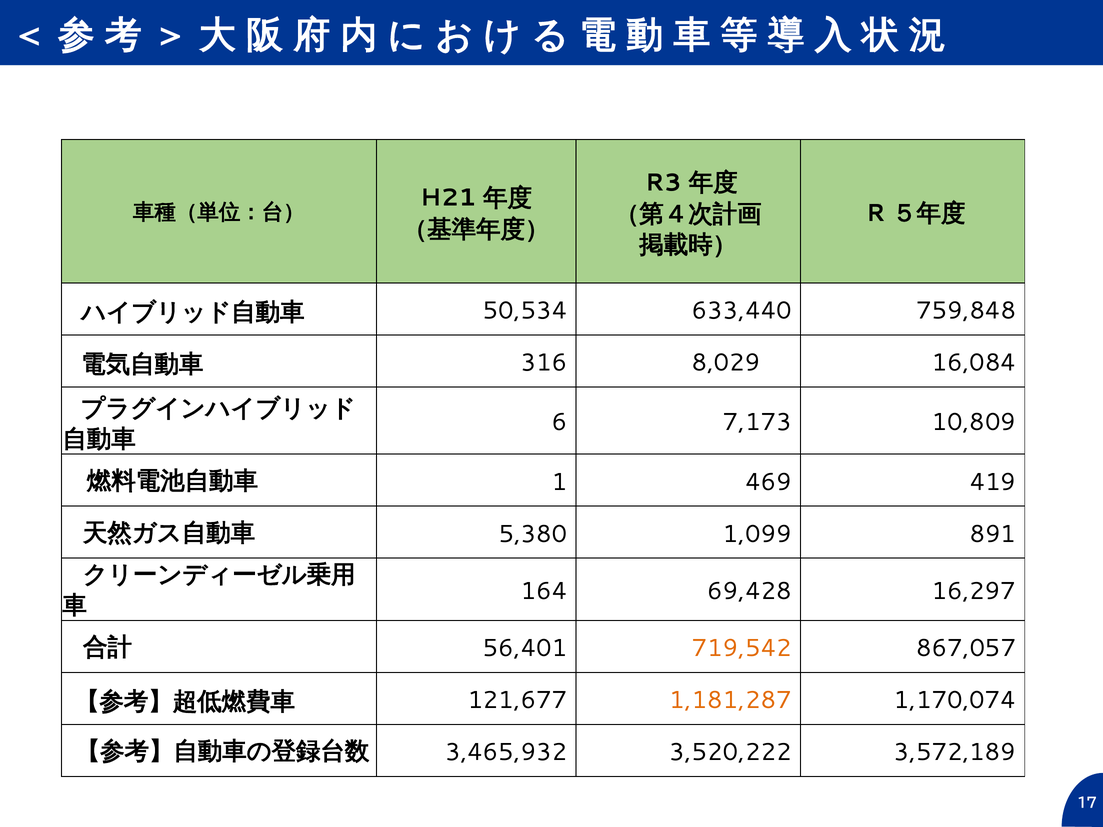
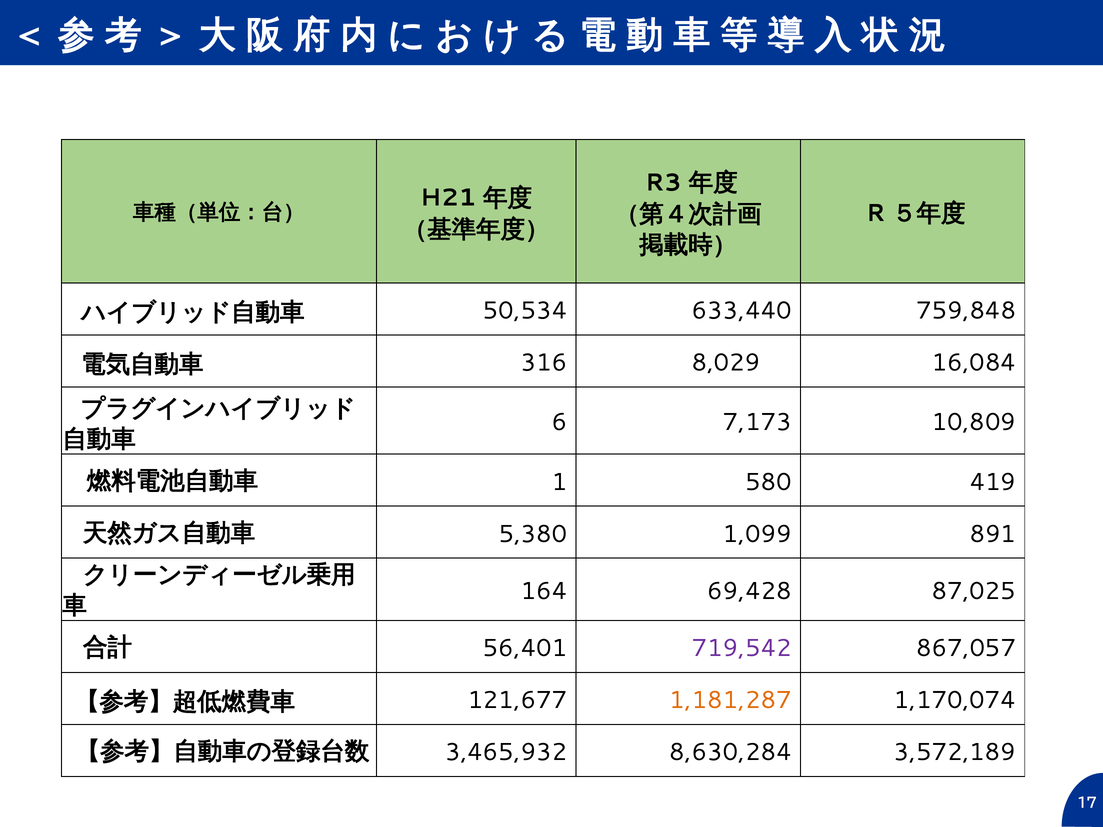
469: 469 -> 580 (768, 482)
16,297: 16,297 -> 87,025 (974, 591)
719,542 colour: orange -> purple (742, 648)
3,520,222: 3,520,222 -> 8,630,284 (731, 753)
